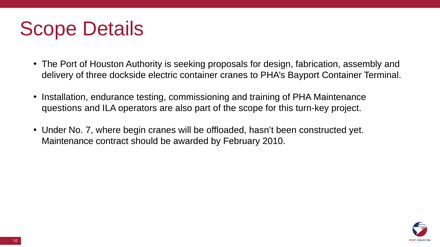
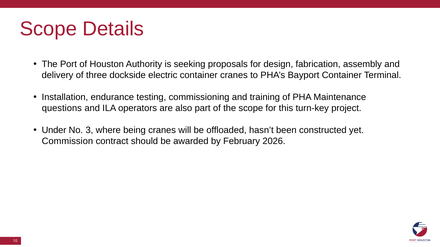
7: 7 -> 3 (89, 130)
begin: begin -> being (135, 130)
Maintenance: Maintenance -> Commission (67, 141)
2010: 2010 -> 2026 (274, 141)
